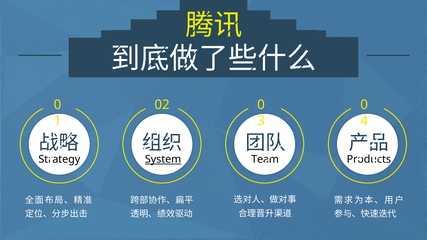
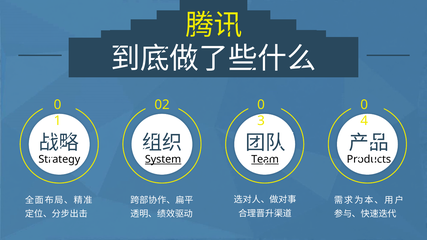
Team underline: none -> present (265, 160)
